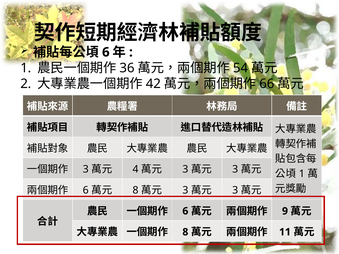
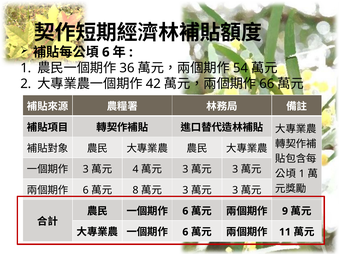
8: 8 -> 6 (185, 232)
